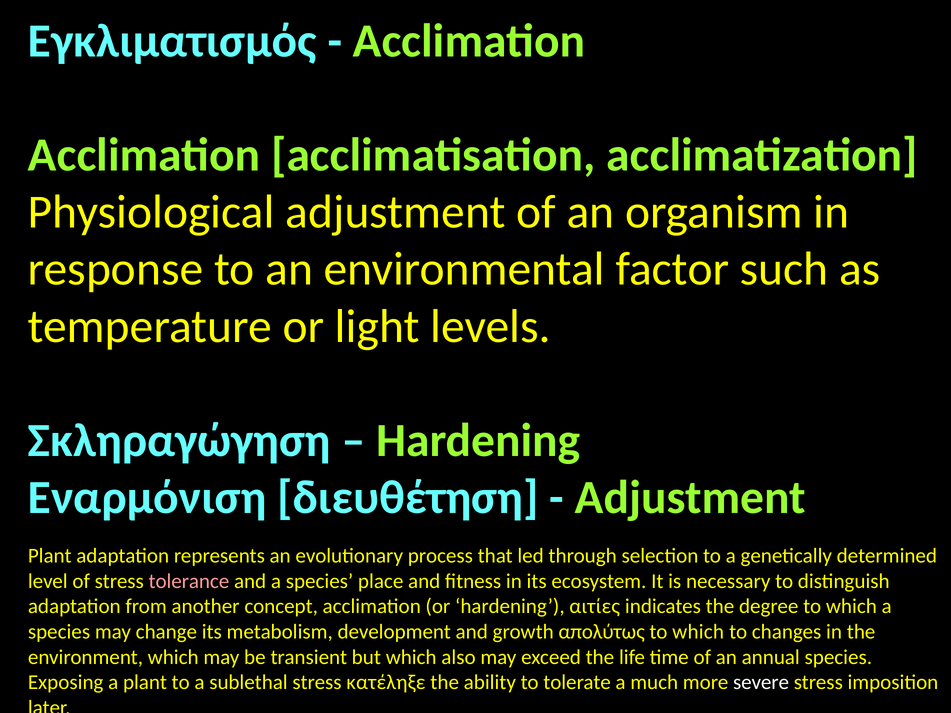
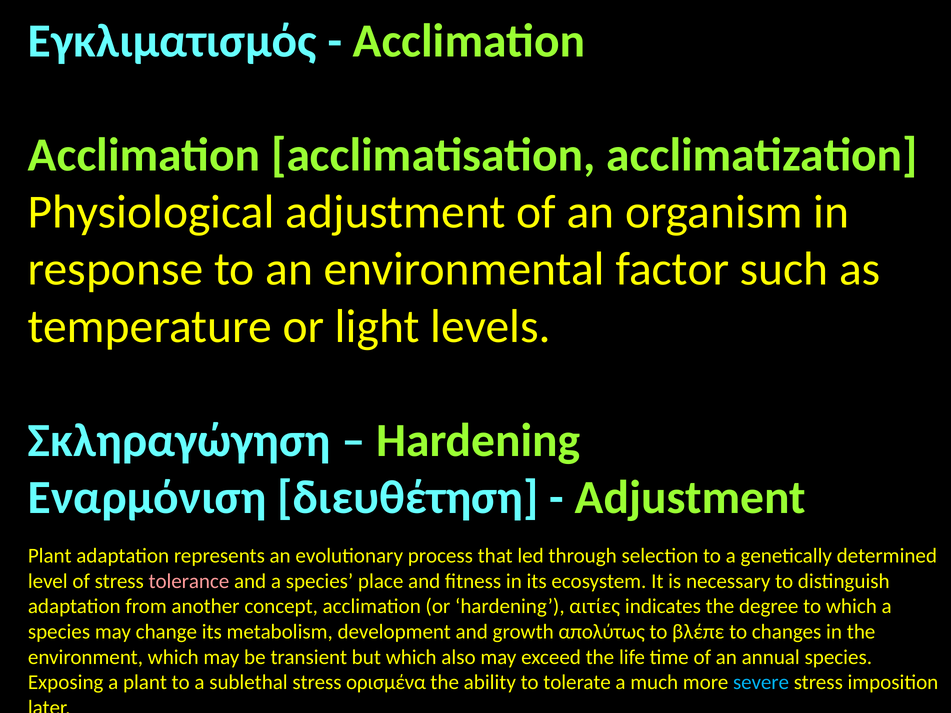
which: which -> βλέπε (698, 632)
κατέληξε: κατέληξε -> ορισμένα (386, 683)
severe colour: white -> light blue (761, 683)
